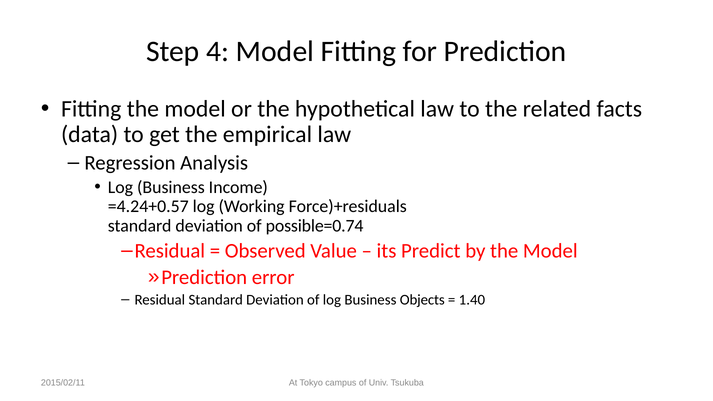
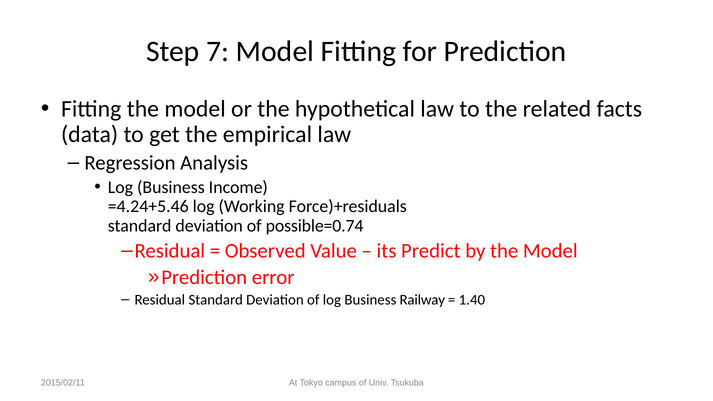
4: 4 -> 7 (218, 52)
=4.24+0.57: =4.24+0.57 -> =4.24+5.46 (148, 207)
Objects: Objects -> Railway (422, 300)
